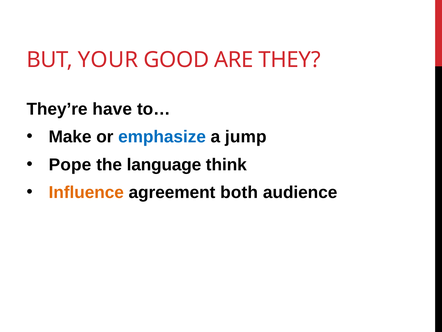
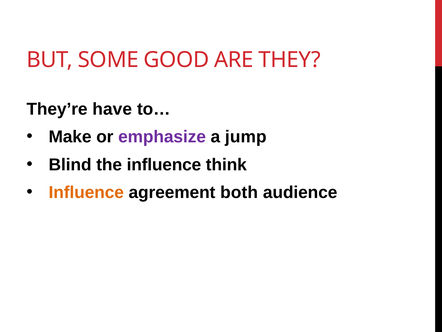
YOUR: YOUR -> SOME (108, 60)
emphasize colour: blue -> purple (162, 137)
Pope: Pope -> Blind (70, 164)
the language: language -> influence (164, 164)
